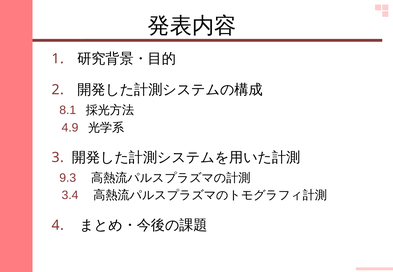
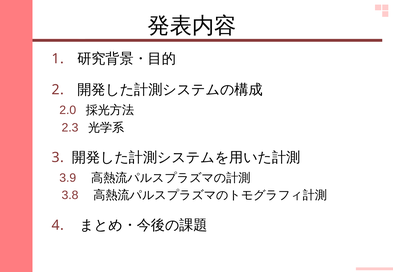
8.1: 8.1 -> 2.0 (68, 110)
4.9: 4.9 -> 2.3 (70, 128)
9.3: 9.3 -> 3.9 (68, 178)
3.4: 3.4 -> 3.8 (70, 195)
